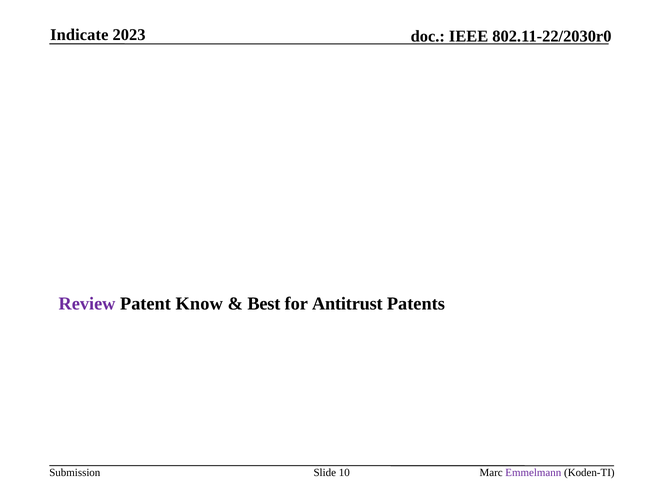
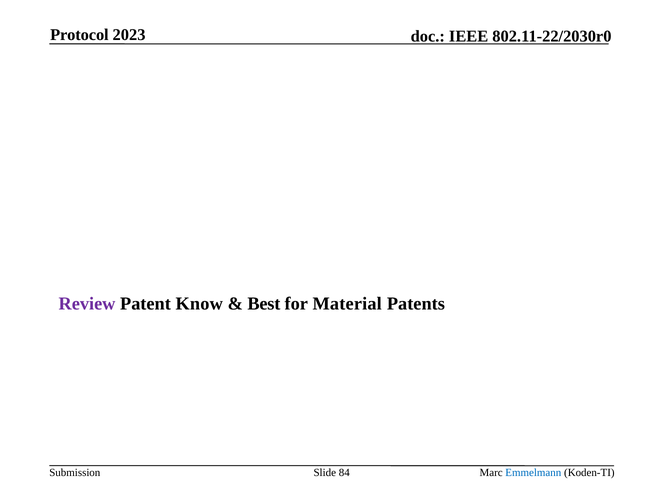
Indicate: Indicate -> Protocol (79, 35)
Antitrust: Antitrust -> Material (347, 304)
10: 10 -> 84 (344, 473)
Emmelmann colour: purple -> blue (533, 473)
